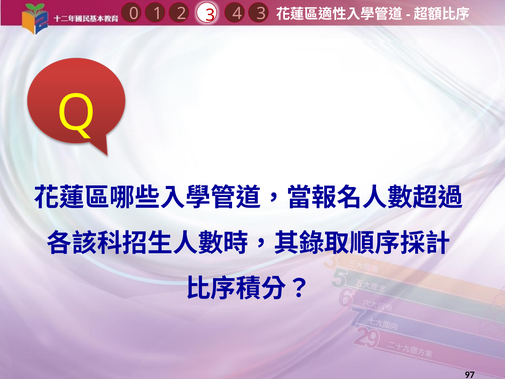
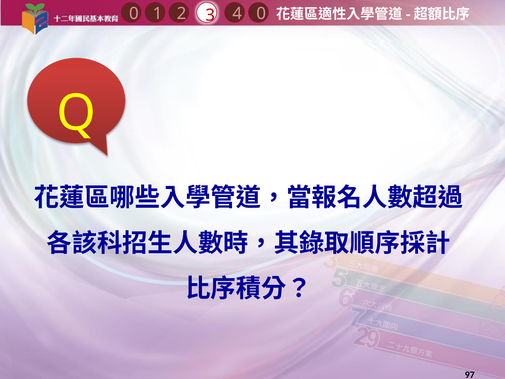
4 3: 3 -> 0 (261, 14)
